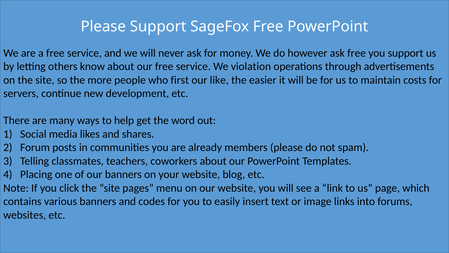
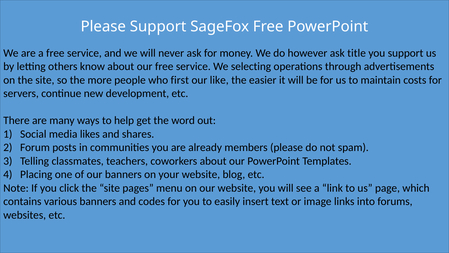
ask free: free -> title (357, 53)
violation: violation -> selecting (251, 66)
